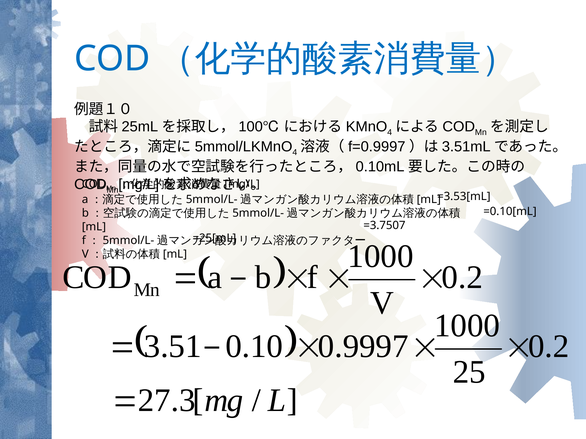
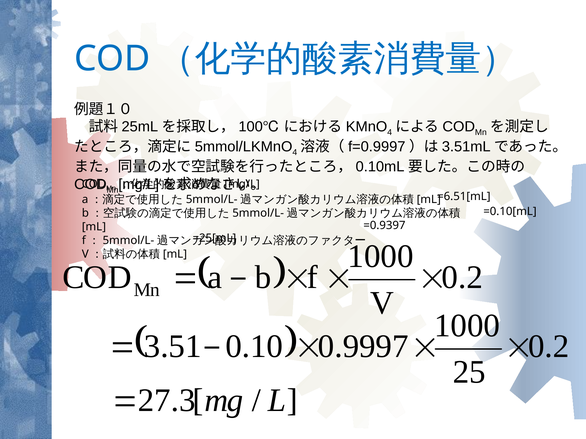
=3.53[mL: =3.53[mL -> =6.51[mL (464, 197)
=3.7507: =3.7507 -> =0.9397 (384, 226)
